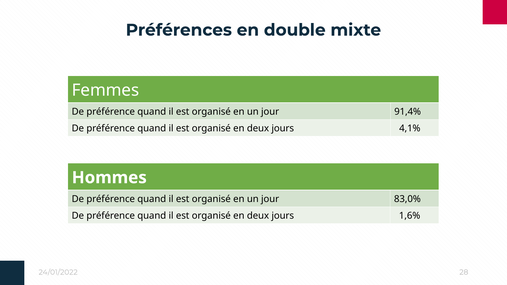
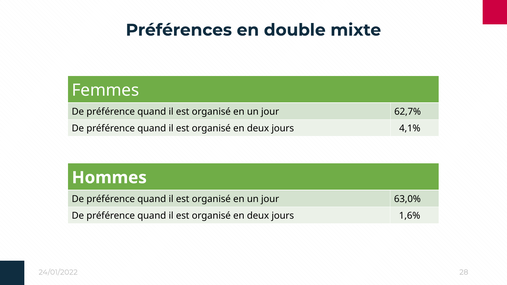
91,4%: 91,4% -> 62,7% (408, 112)
83,0%: 83,0% -> 63,0% (407, 199)
